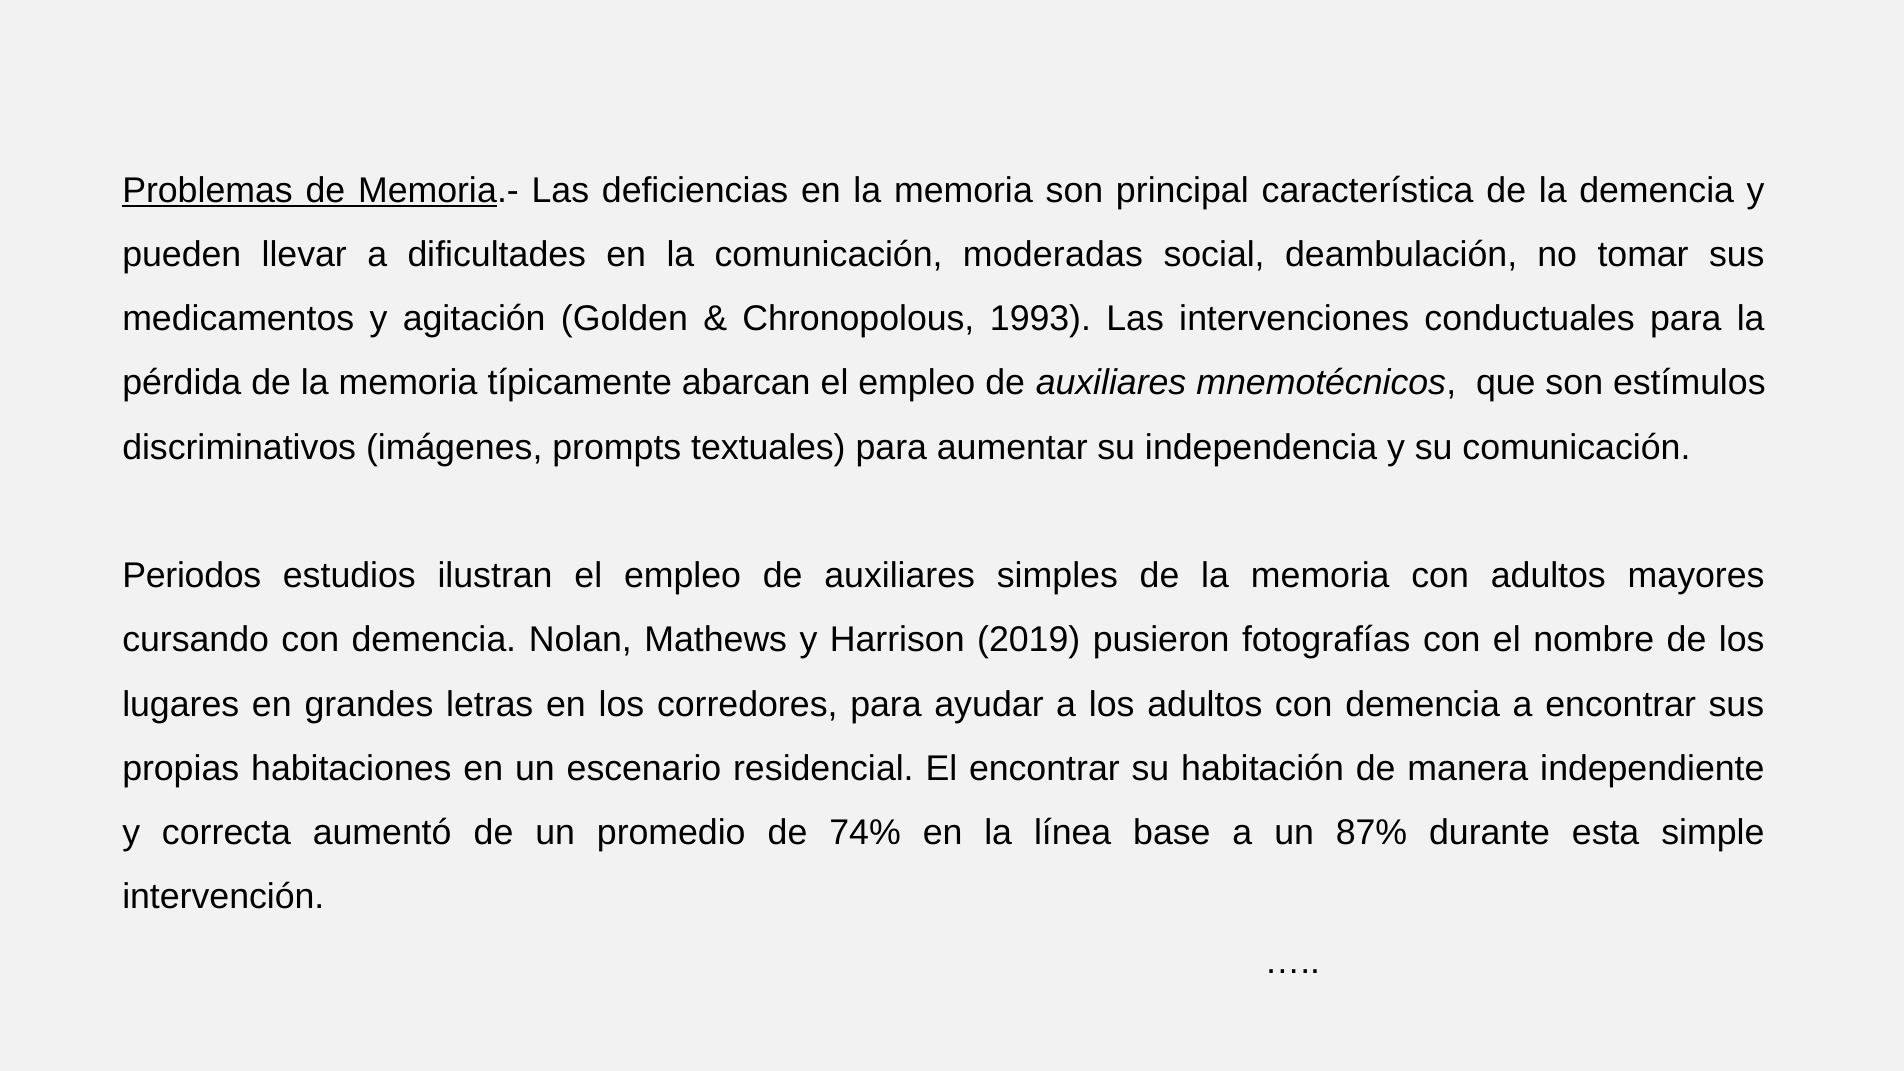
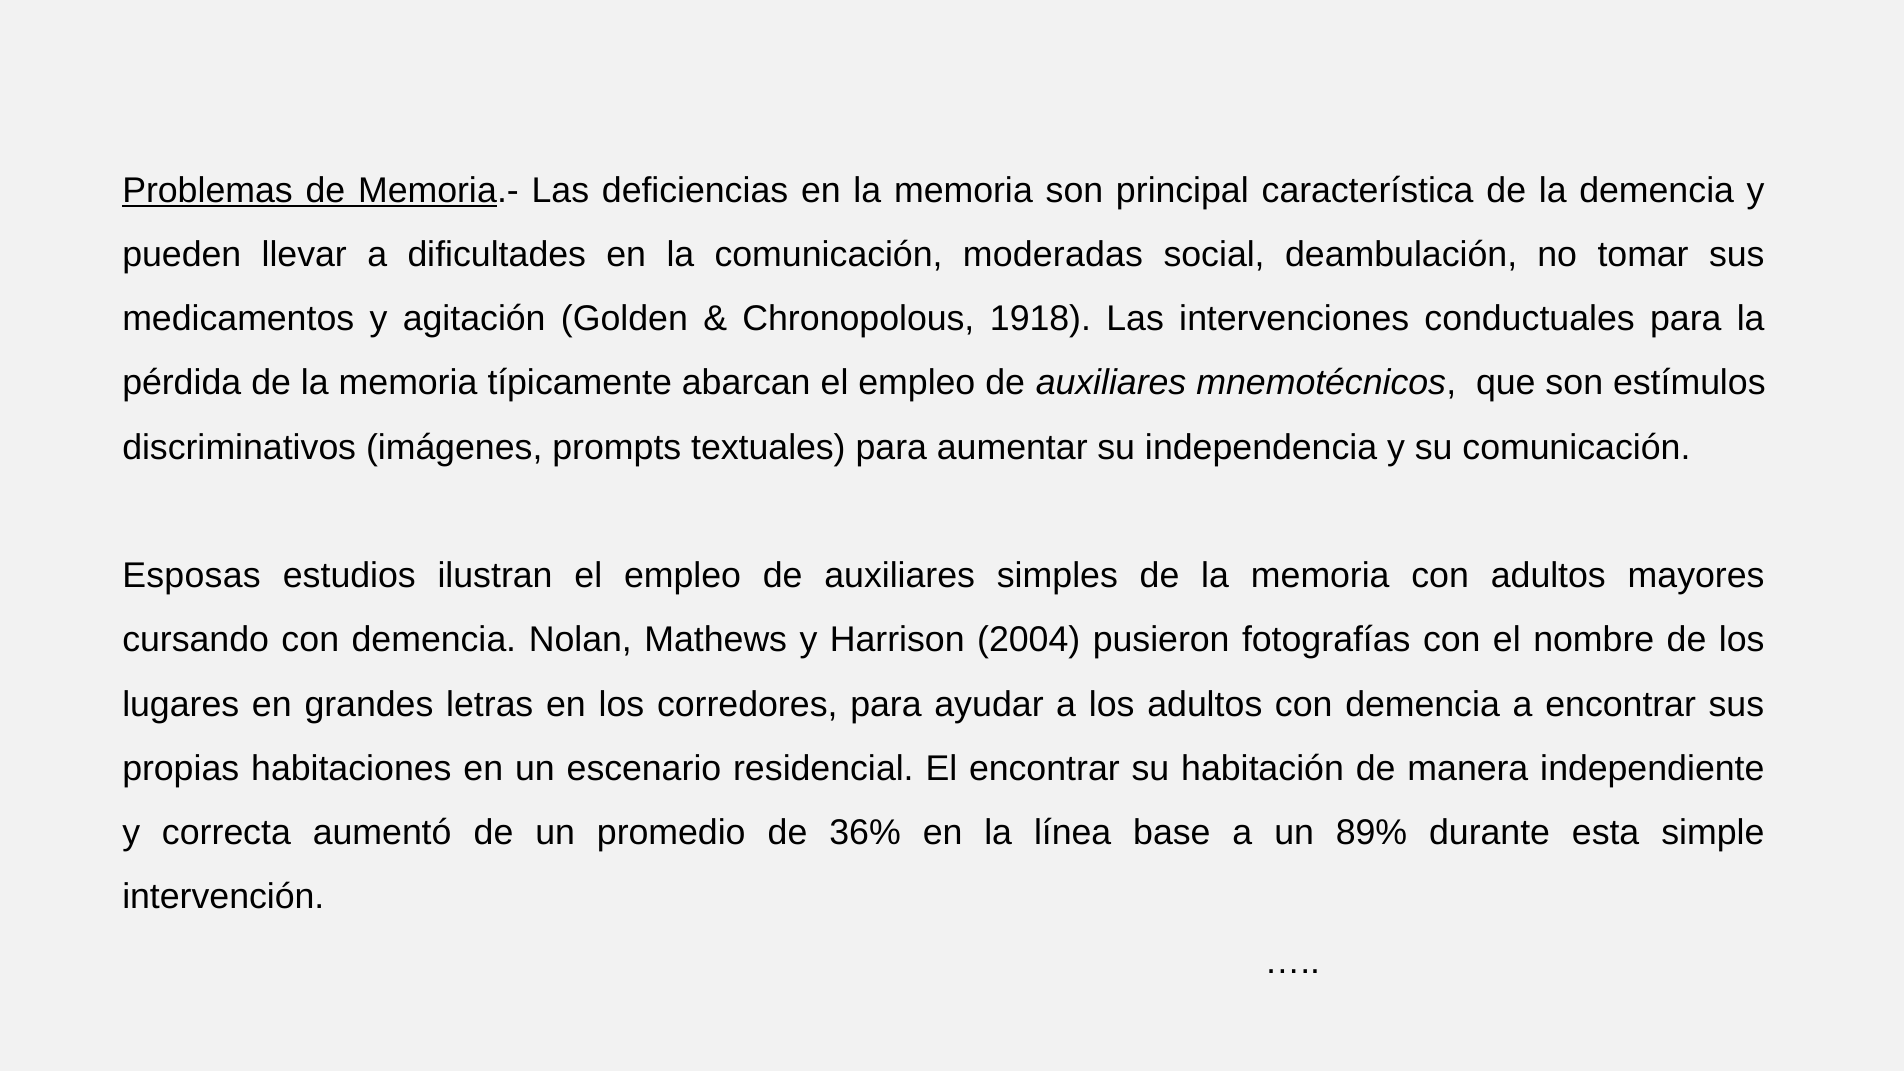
1993: 1993 -> 1918 (1040, 319)
Periodos: Periodos -> Esposas (192, 576)
2019: 2019 -> 2004 (1029, 640)
74%: 74% -> 36% (865, 833)
87%: 87% -> 89% (1371, 833)
